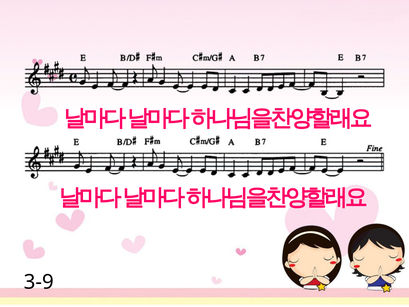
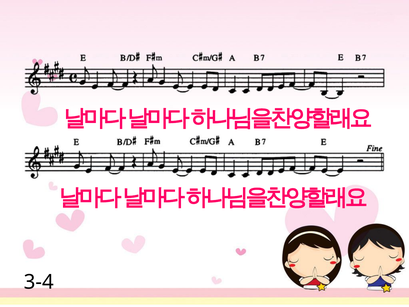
3-9: 3-9 -> 3-4 (39, 282)
